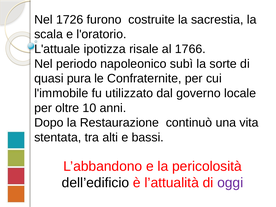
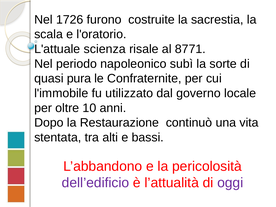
ipotizza: ipotizza -> scienza (105, 49)
1766: 1766 -> 8771 (190, 49)
dell’edificio colour: black -> purple (95, 183)
